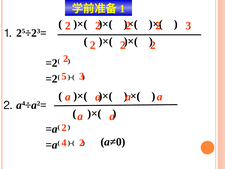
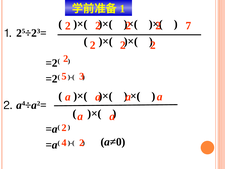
3: 3 -> 7 (188, 26)
